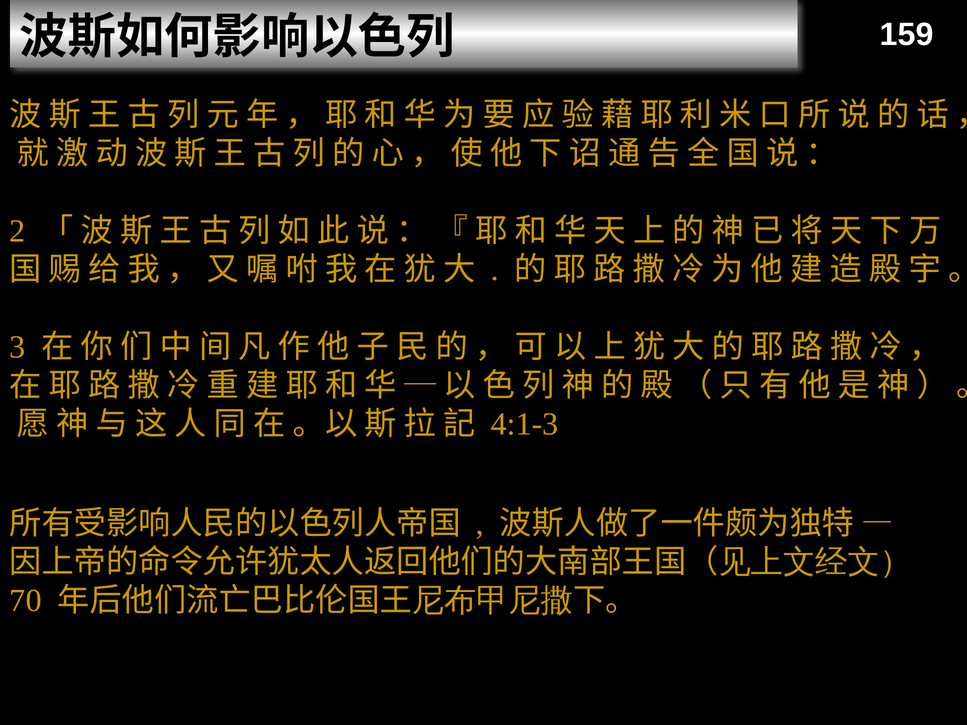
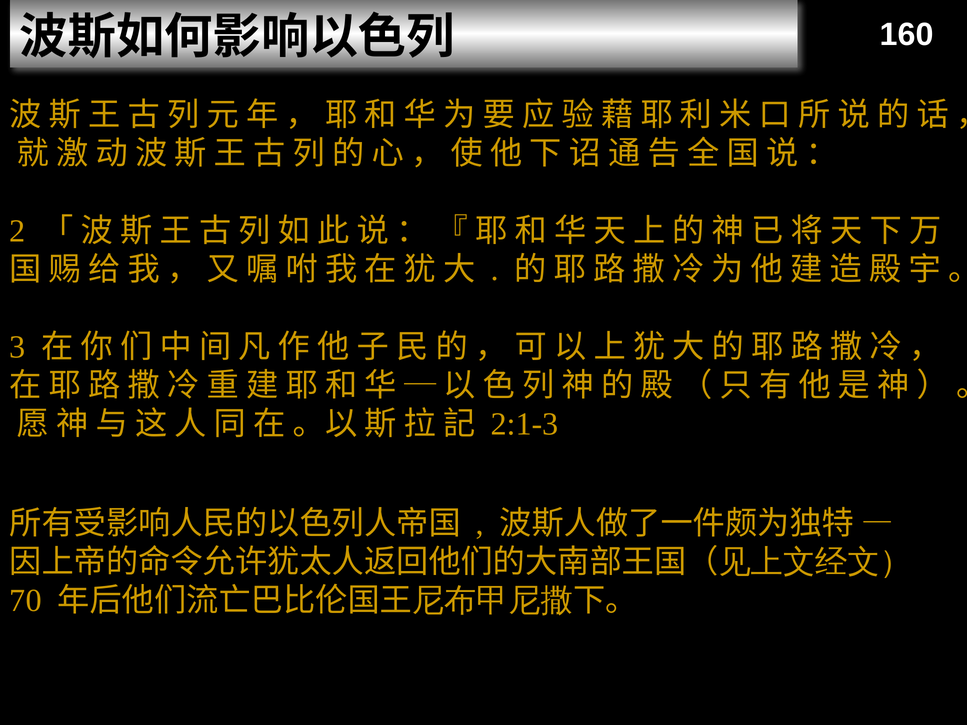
159: 159 -> 160 (907, 34)
4:1-3: 4:1-3 -> 2:1-3 (525, 424)
